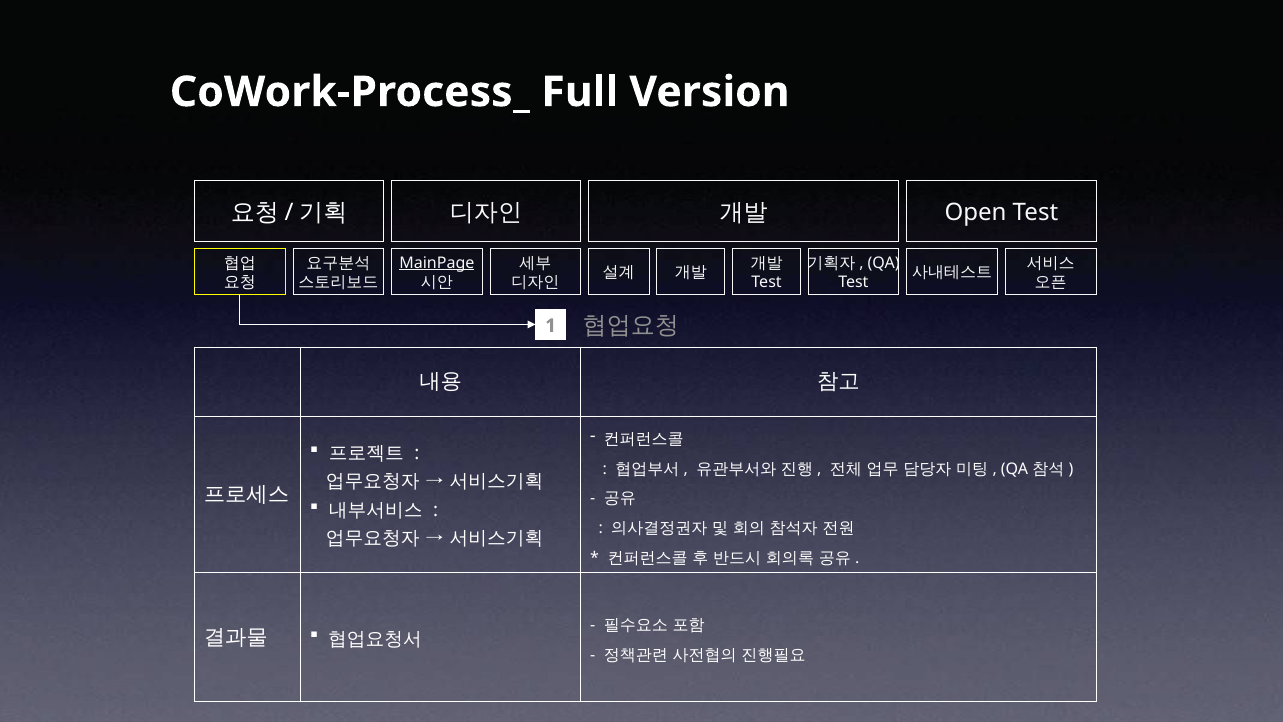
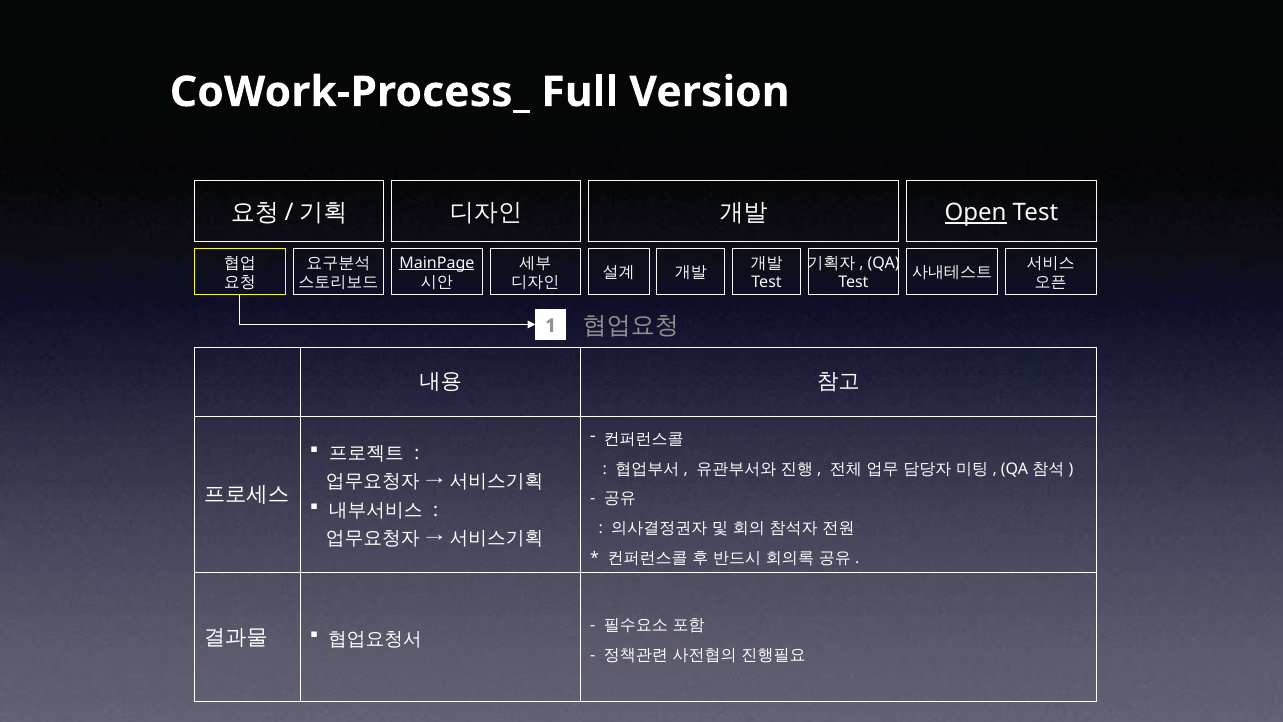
Open underline: none -> present (976, 212)
